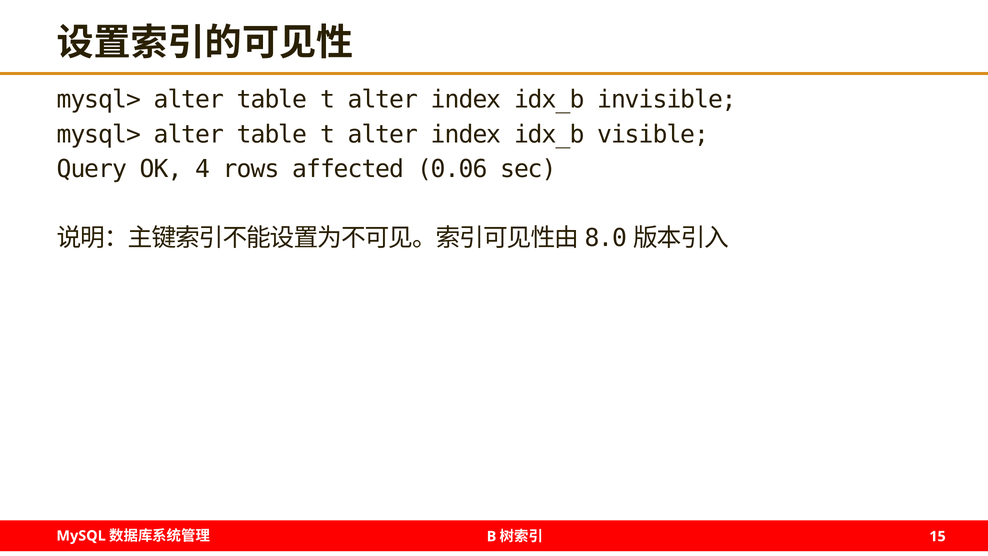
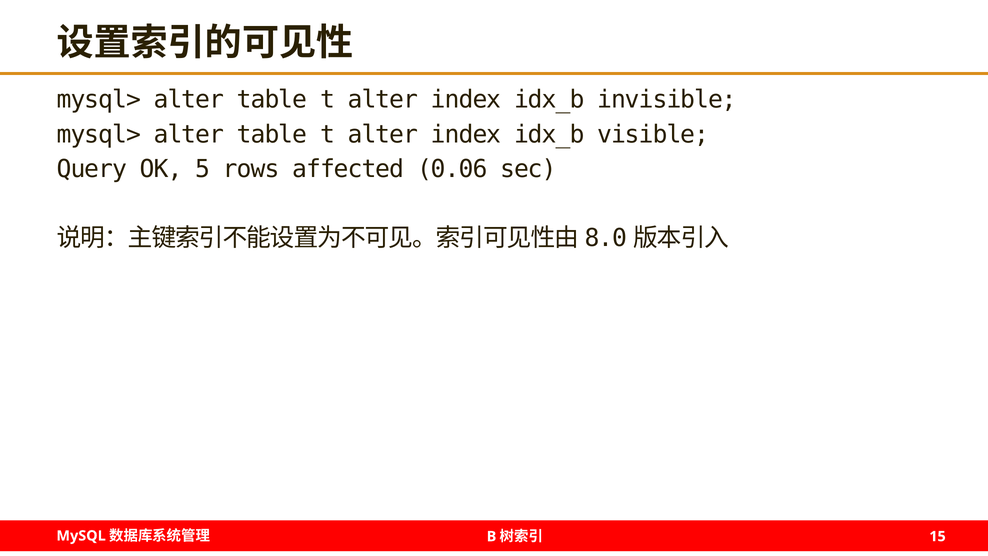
4: 4 -> 5 (203, 169)
